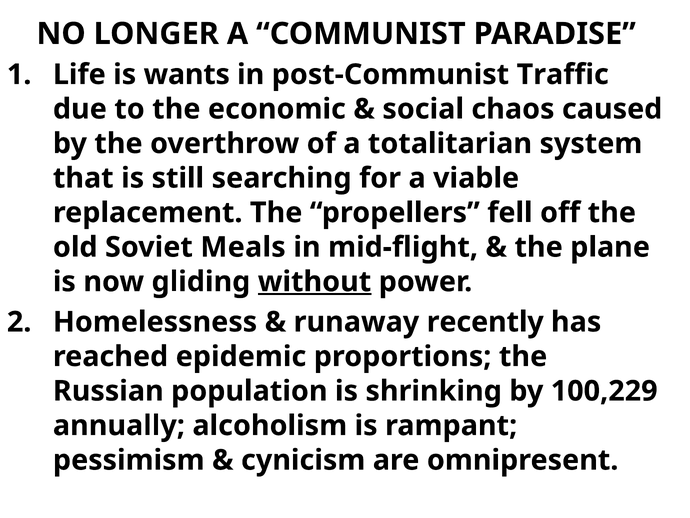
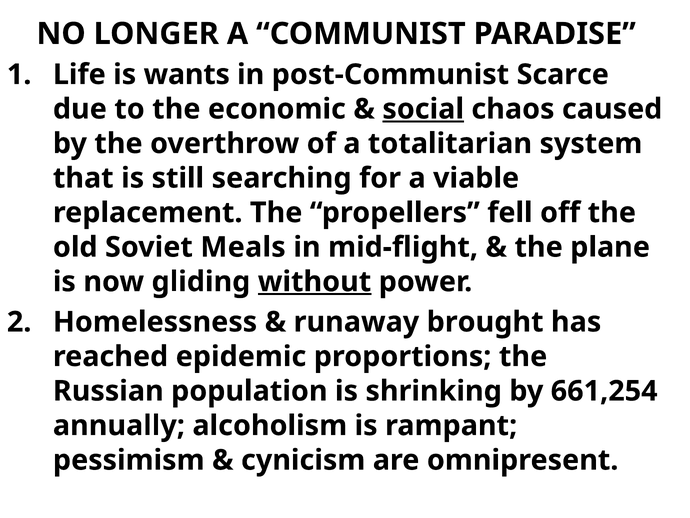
Traffic: Traffic -> Scarce (563, 74)
social underline: none -> present (423, 109)
recently: recently -> brought (485, 322)
100,229: 100,229 -> 661,254 (604, 391)
